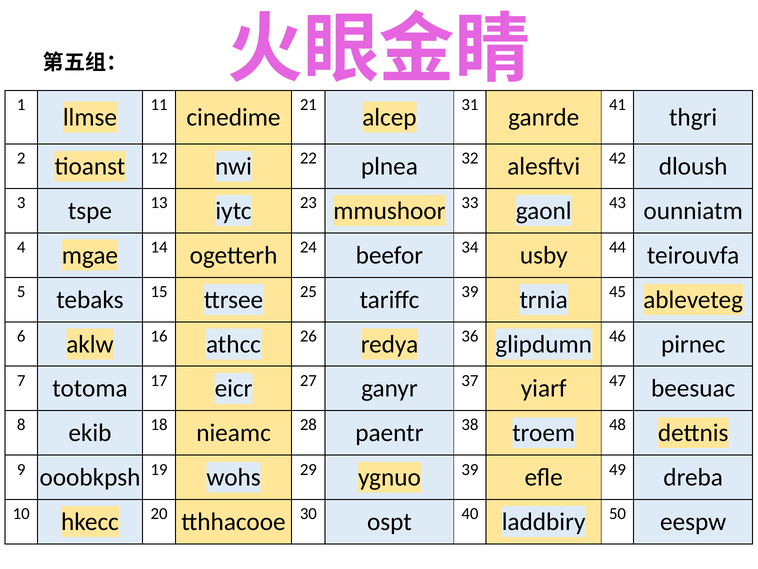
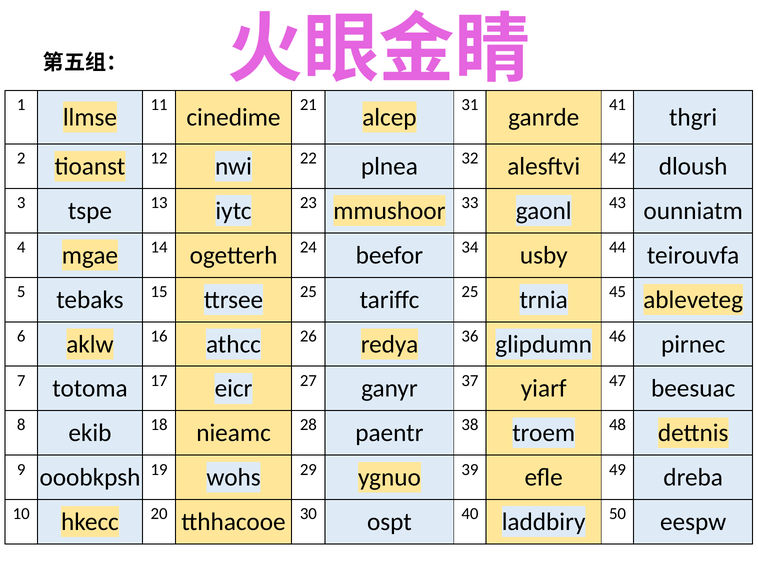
tariffc 39: 39 -> 25 (470, 291)
